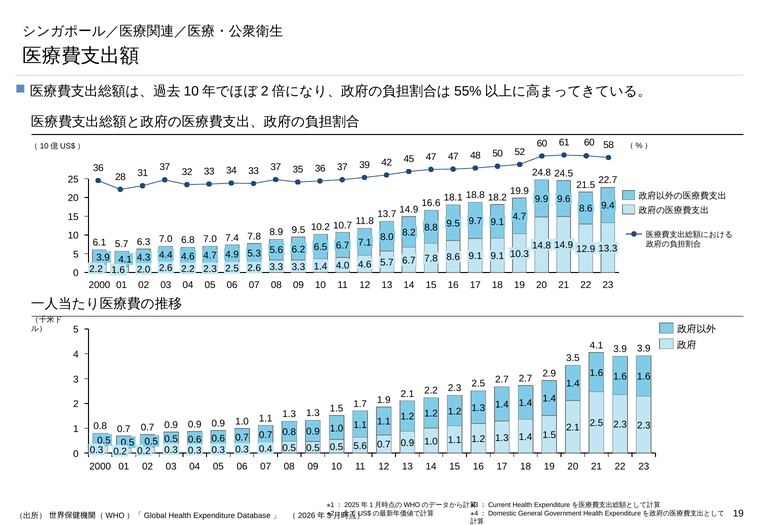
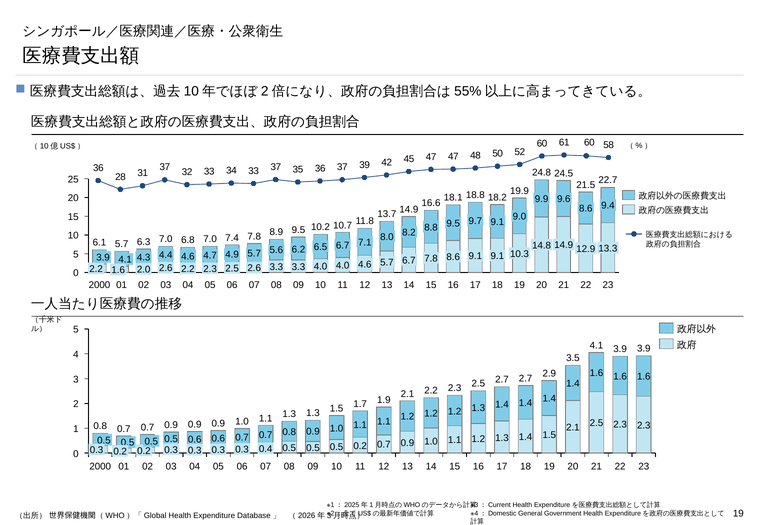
4.7: 4.7 -> 9.0 (519, 217)
5.3: 5.3 -> 5.7 (254, 254)
1.4: 1.4 -> 4.0 (321, 267)
5.6: 5.6 -> 0.2 (360, 446)
